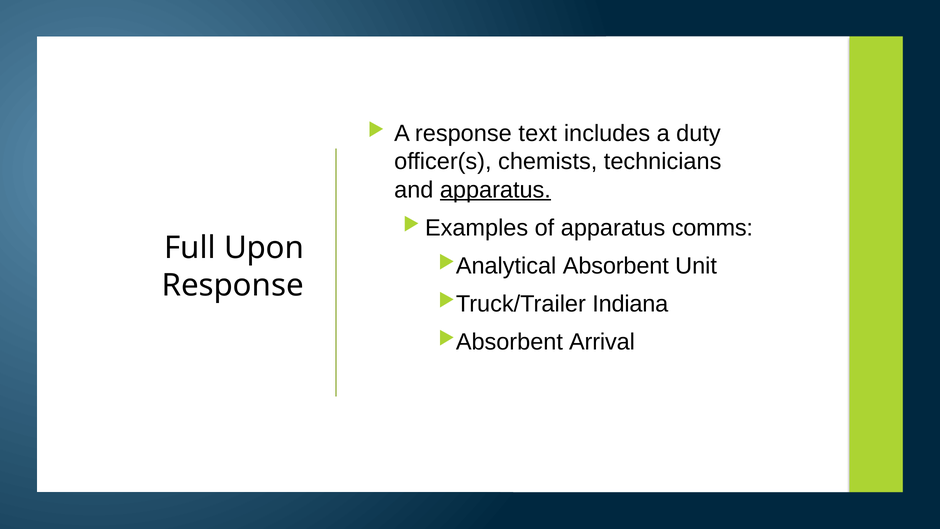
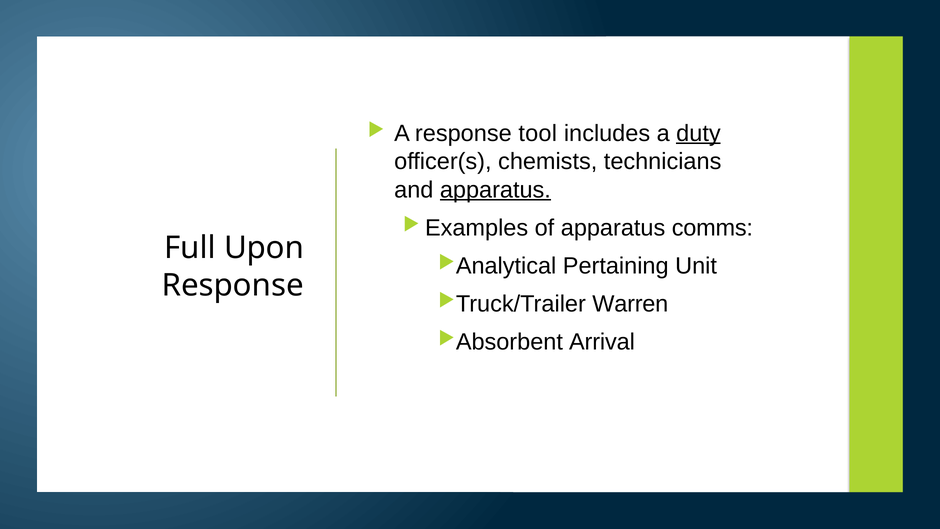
text: text -> tool (538, 133)
duty underline: none -> present (698, 133)
Absorbent: Absorbent -> Pertaining (616, 266)
Indiana: Indiana -> Warren (630, 304)
